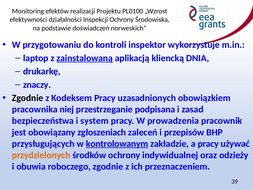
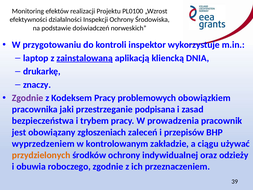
Zgodnie colour: black -> purple (28, 98)
uzasadnionych: uzasadnionych -> problemowych (147, 98)
niej: niej -> jaki (67, 109)
system: system -> trybem (95, 121)
przysługujących: przysługujących -> wyprzedzeniem (43, 143)
kontrolowanym underline: present -> none (117, 143)
a pracy: pracy -> ciągu (208, 143)
